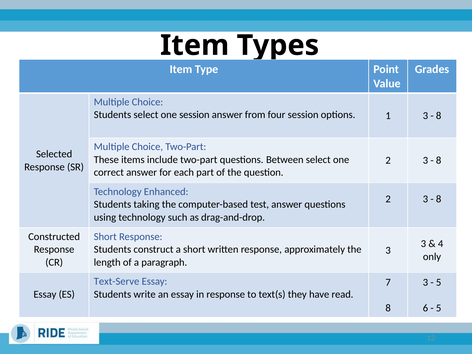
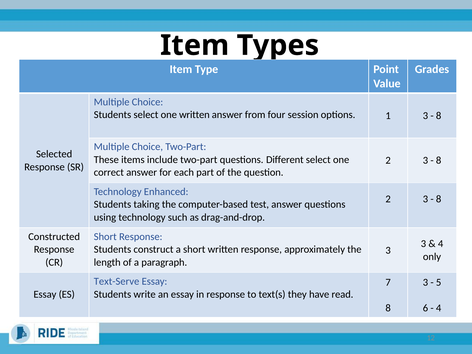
one session: session -> written (194, 115)
Between: Between -> Different (285, 160)
5: 5 -> 4 (439, 308)
